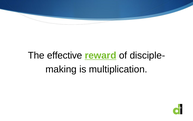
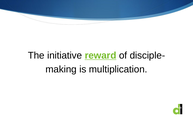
effective: effective -> initiative (65, 55)
